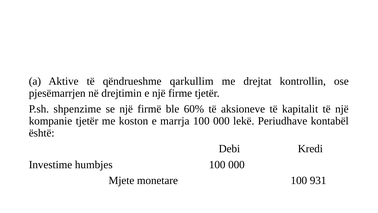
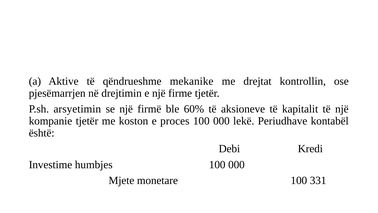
qarkullim: qarkullim -> mekanike (192, 81)
shpenzime: shpenzime -> arsyetimin (77, 109)
marrja: marrja -> proces (175, 121)
931: 931 -> 331 (318, 180)
